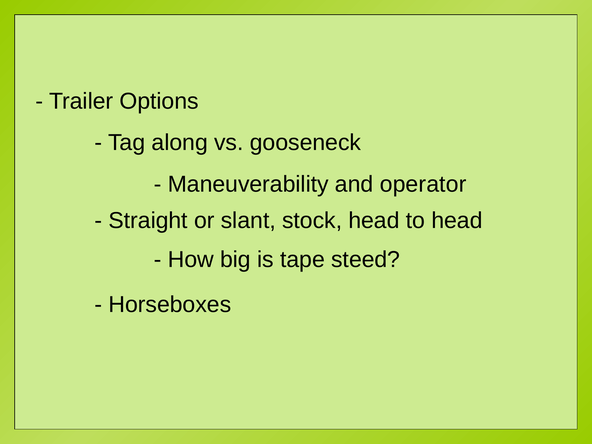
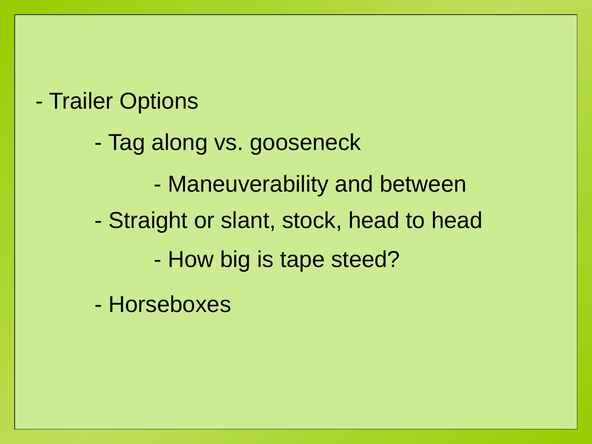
operator: operator -> between (423, 184)
